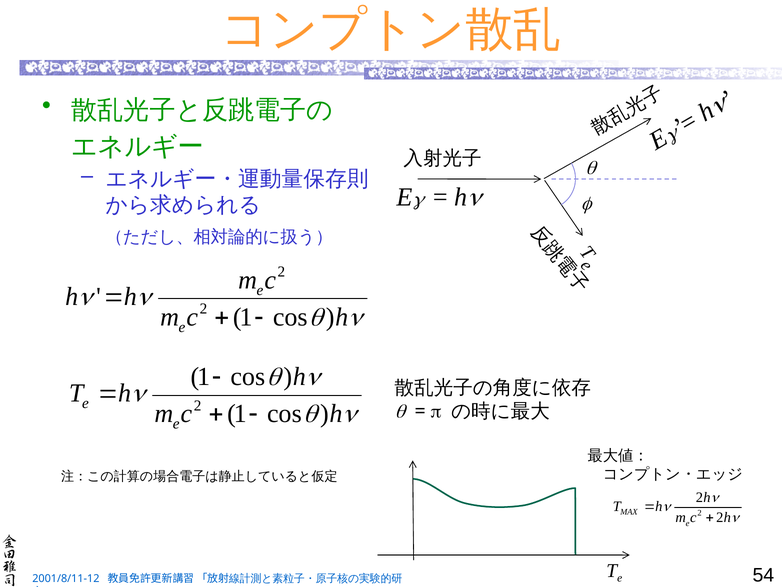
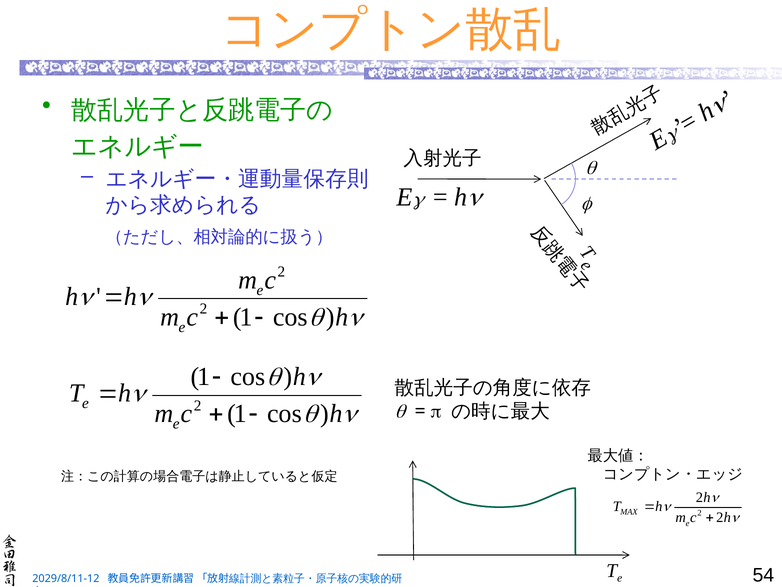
2001/8/11-12: 2001/8/11-12 -> 2029/8/11-12 (66, 578)
